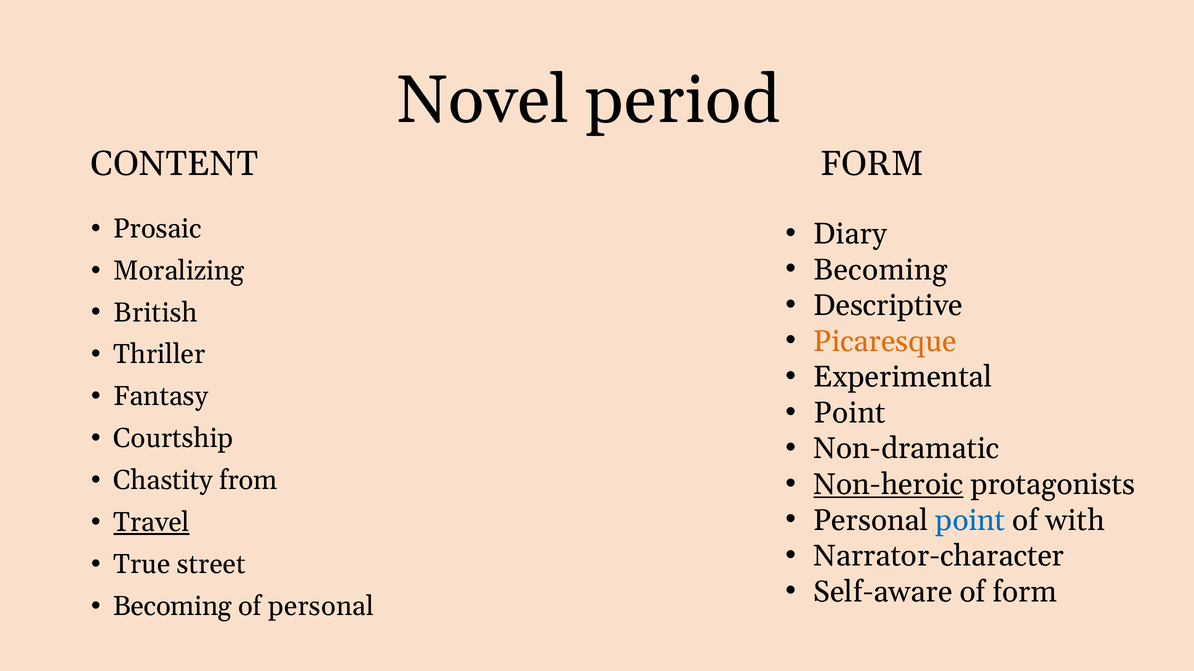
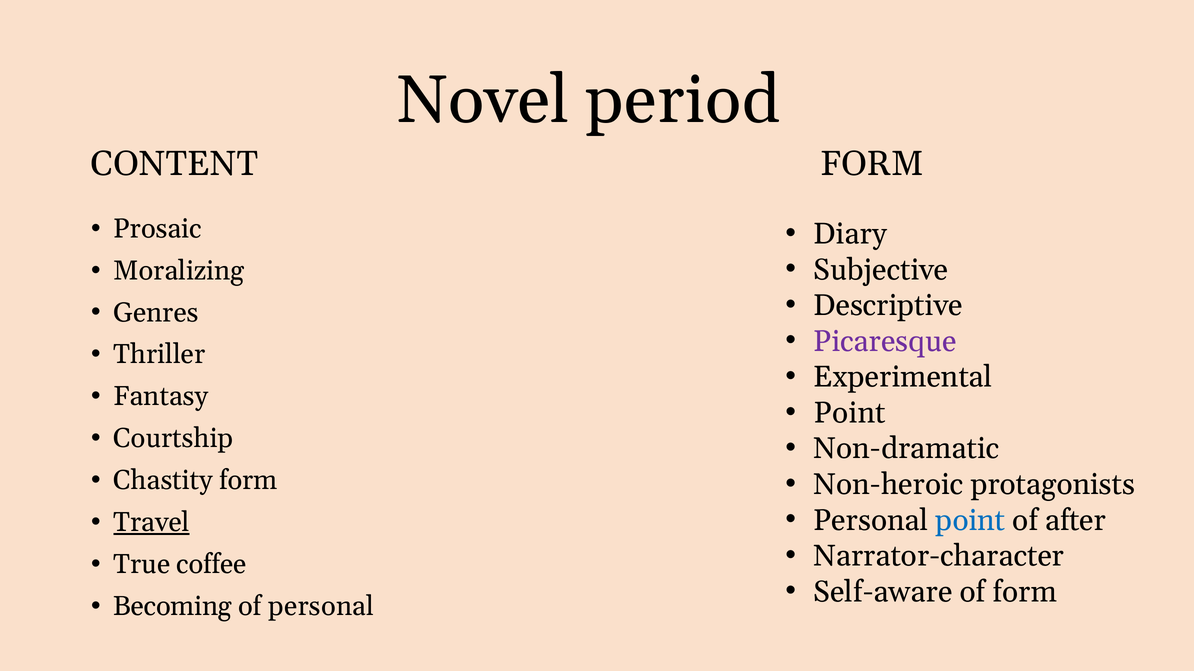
Becoming: Becoming -> Subjective (881, 270)
British: British -> Genres (156, 313)
Picaresque colour: orange -> purple (885, 342)
Chastity from: from -> form (248, 481)
Non-heroic underline: present -> none (888, 485)
with: with -> after (1076, 521)
street: street -> coffee (211, 565)
